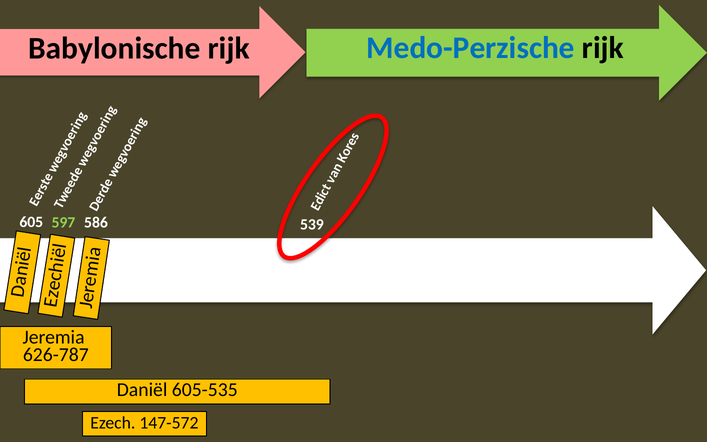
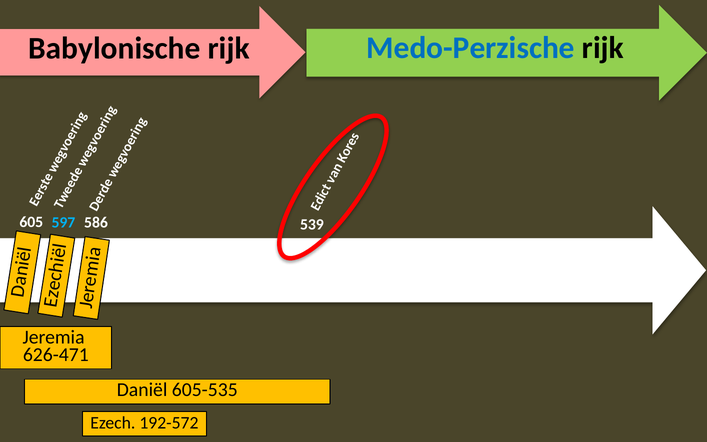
597 colour: light green -> light blue (63, 222)
626-787: 626-787 -> 626-471 (56, 355)
147-572: 147-572 -> 192-572 (169, 423)
